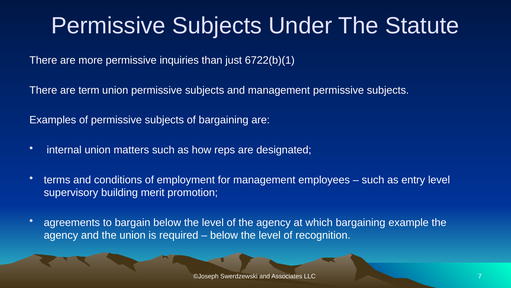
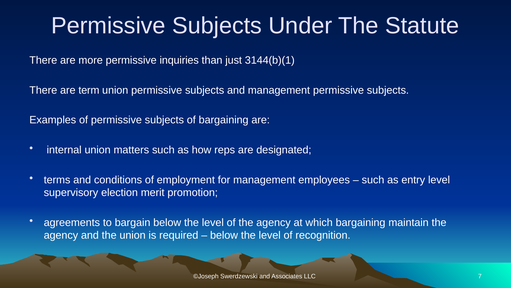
6722(b)(1: 6722(b)(1 -> 3144(b)(1 (270, 60)
building: building -> election (120, 192)
example: example -> maintain (409, 222)
